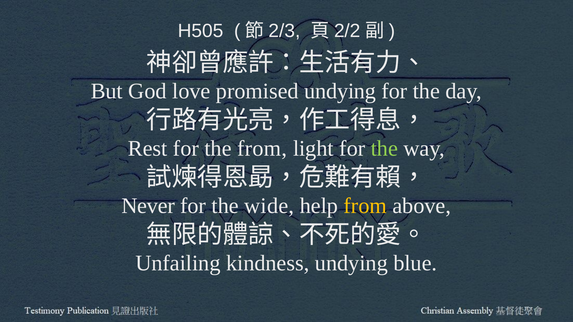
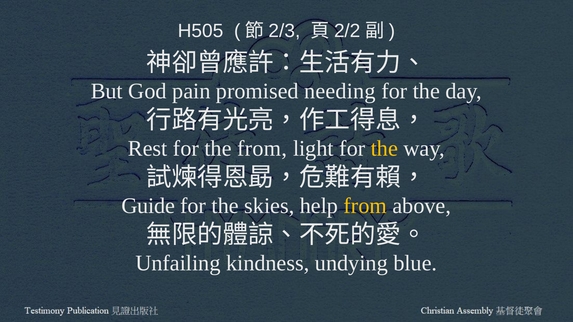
love: love -> pain (191, 91)
promised undying: undying -> needing (340, 91)
the colour: light green -> yellow (384, 149)
Never: Never -> Guide (148, 206)
wide: wide -> skies (269, 206)
